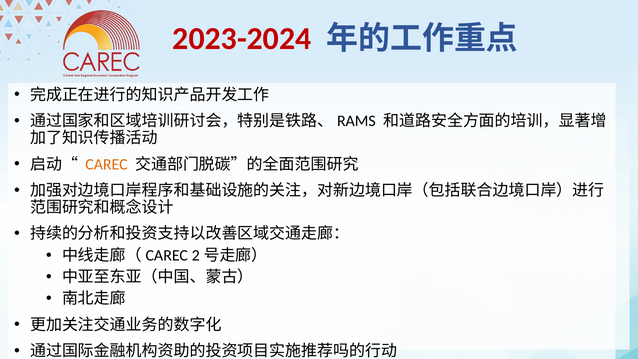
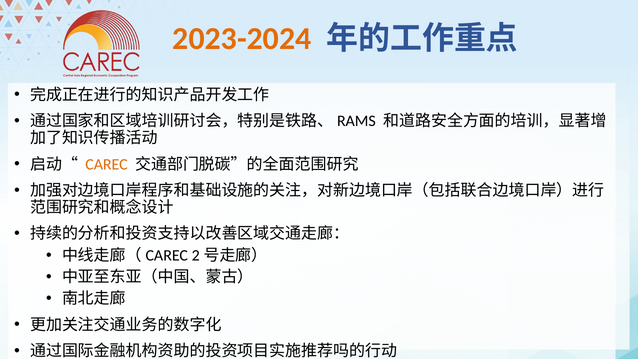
2023-2024 colour: red -> orange (242, 39)
